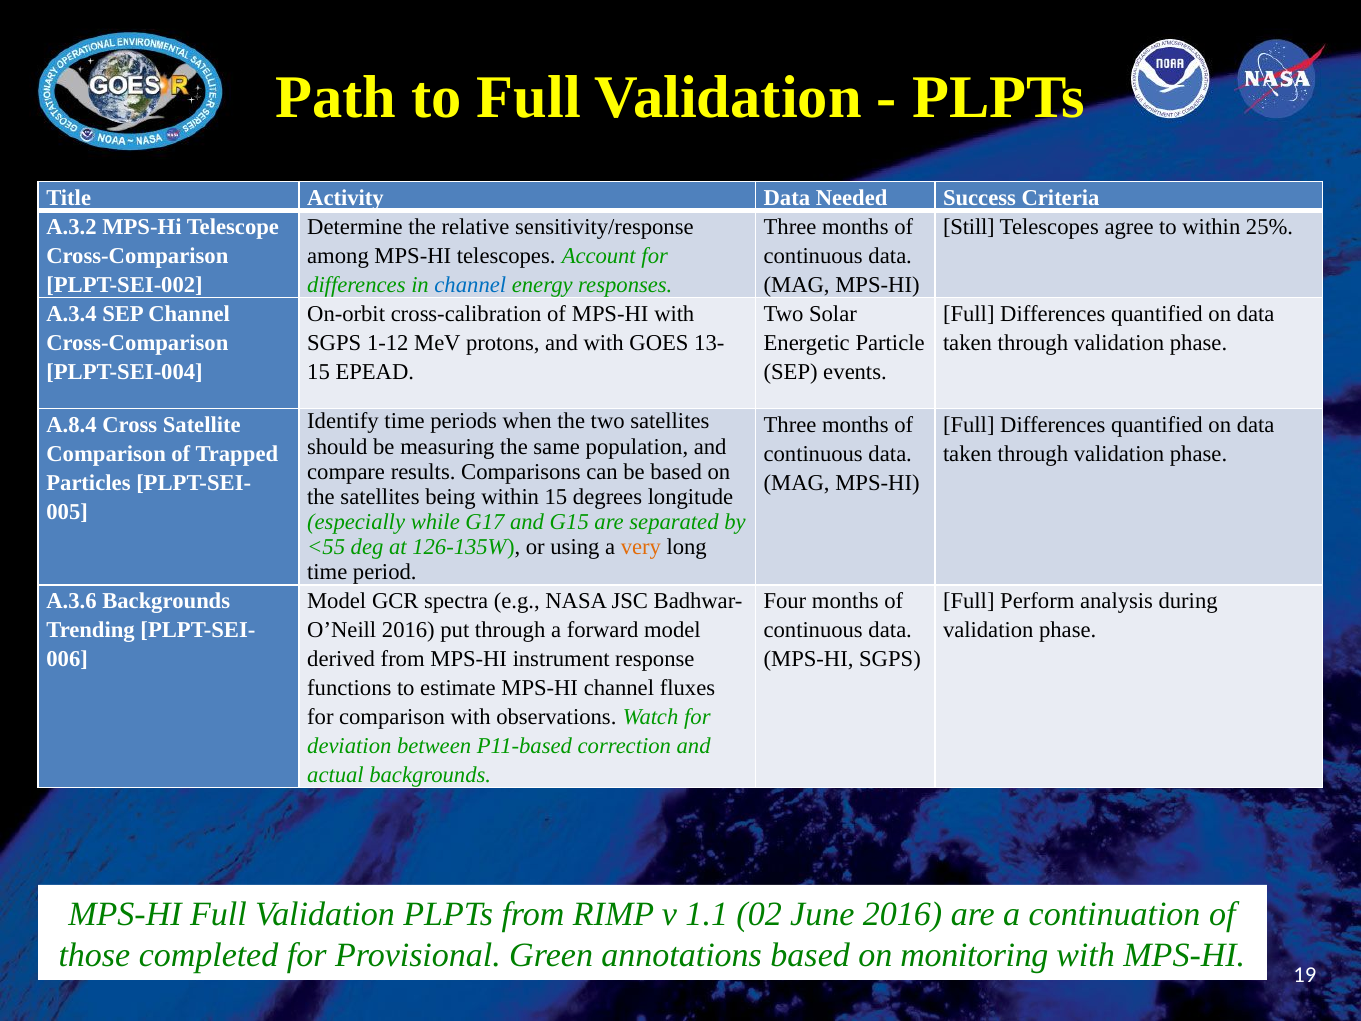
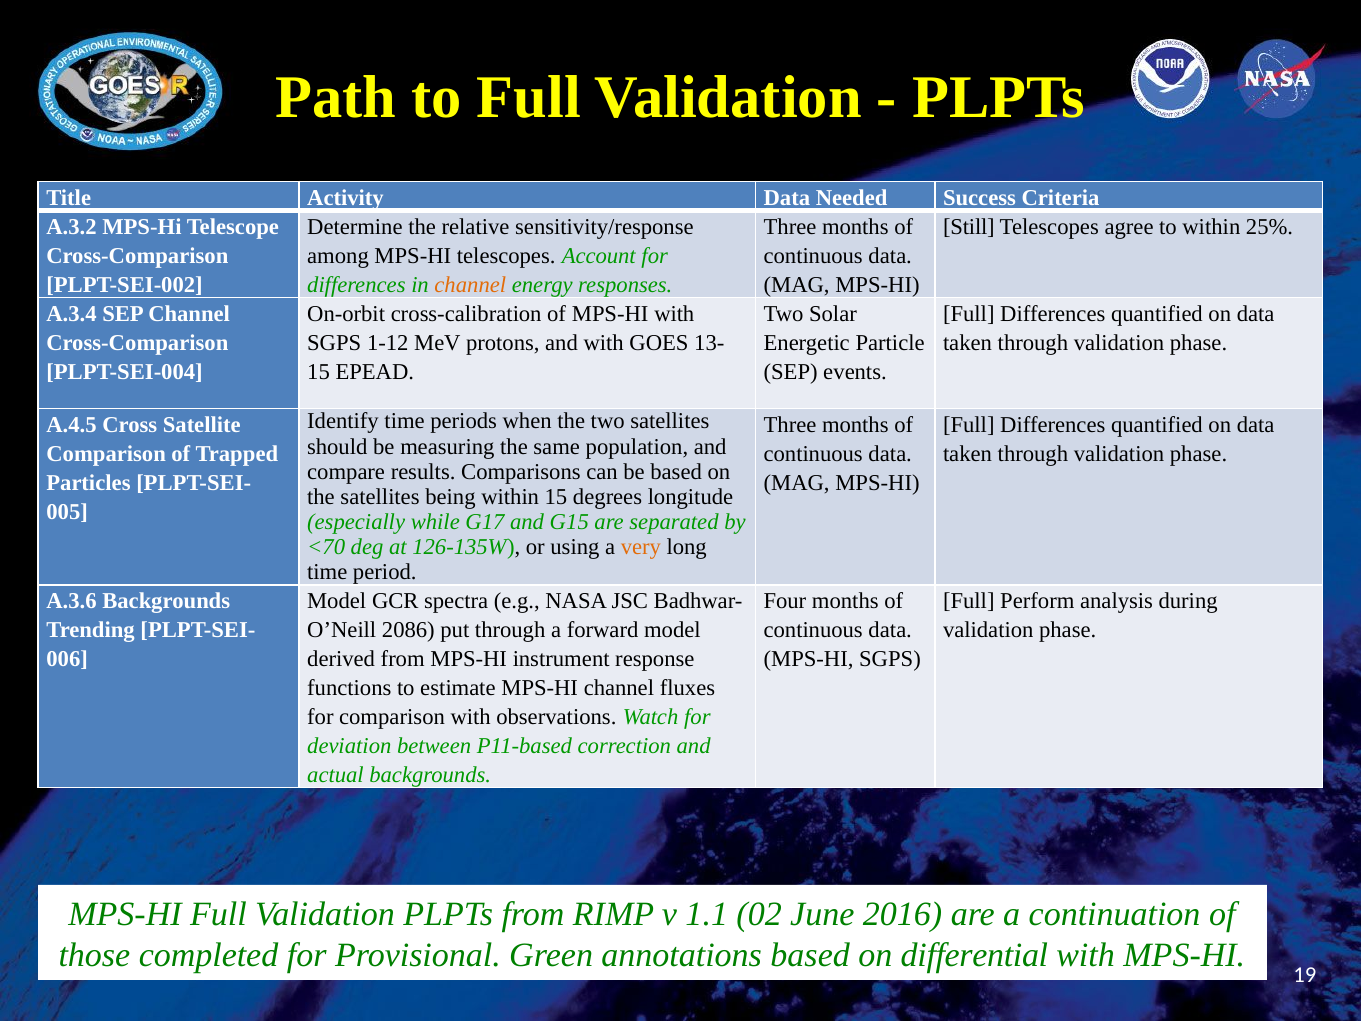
channel colour: blue -> orange (470, 285)
A.8.4: A.8.4 -> A.4.5 (72, 425)
<55: <55 -> <70 (326, 547)
2016: 2016 -> 2086 (408, 630)
monitoring: monitoring -> differential (974, 955)
